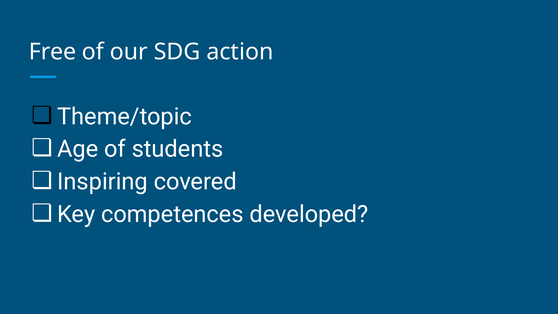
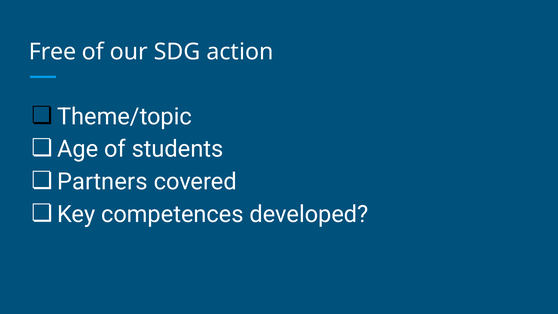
Inspiring: Inspiring -> Partners (102, 182)
